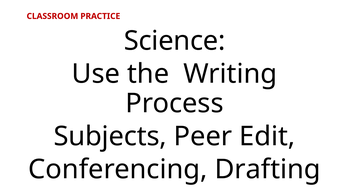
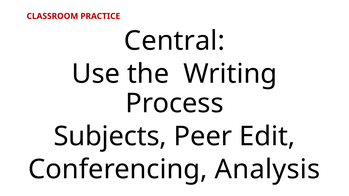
Science: Science -> Central (174, 41)
Drafting: Drafting -> Analysis (267, 170)
